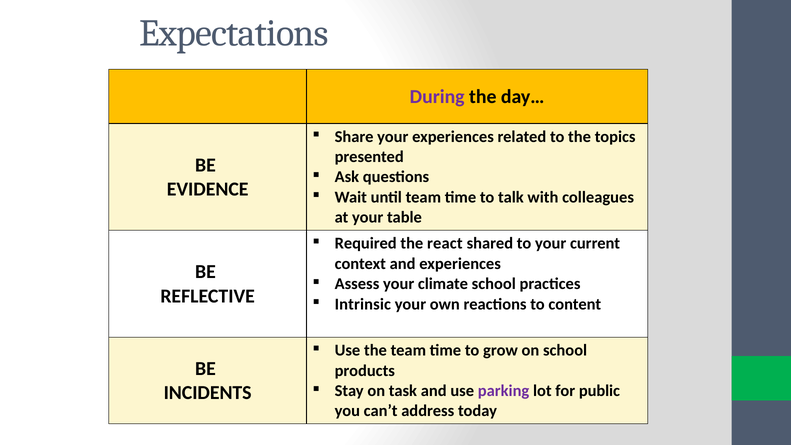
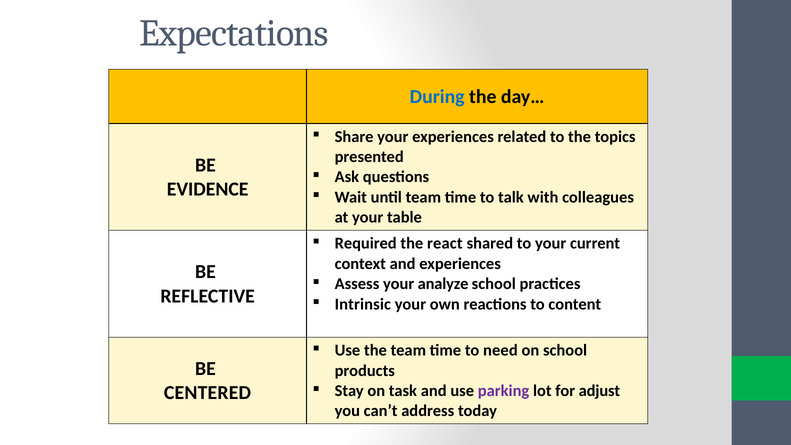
During colour: purple -> blue (437, 96)
climate: climate -> analyze (443, 284)
grow: grow -> need (500, 350)
public: public -> adjust (599, 391)
INCIDENTS: INCIDENTS -> CENTERED (207, 393)
